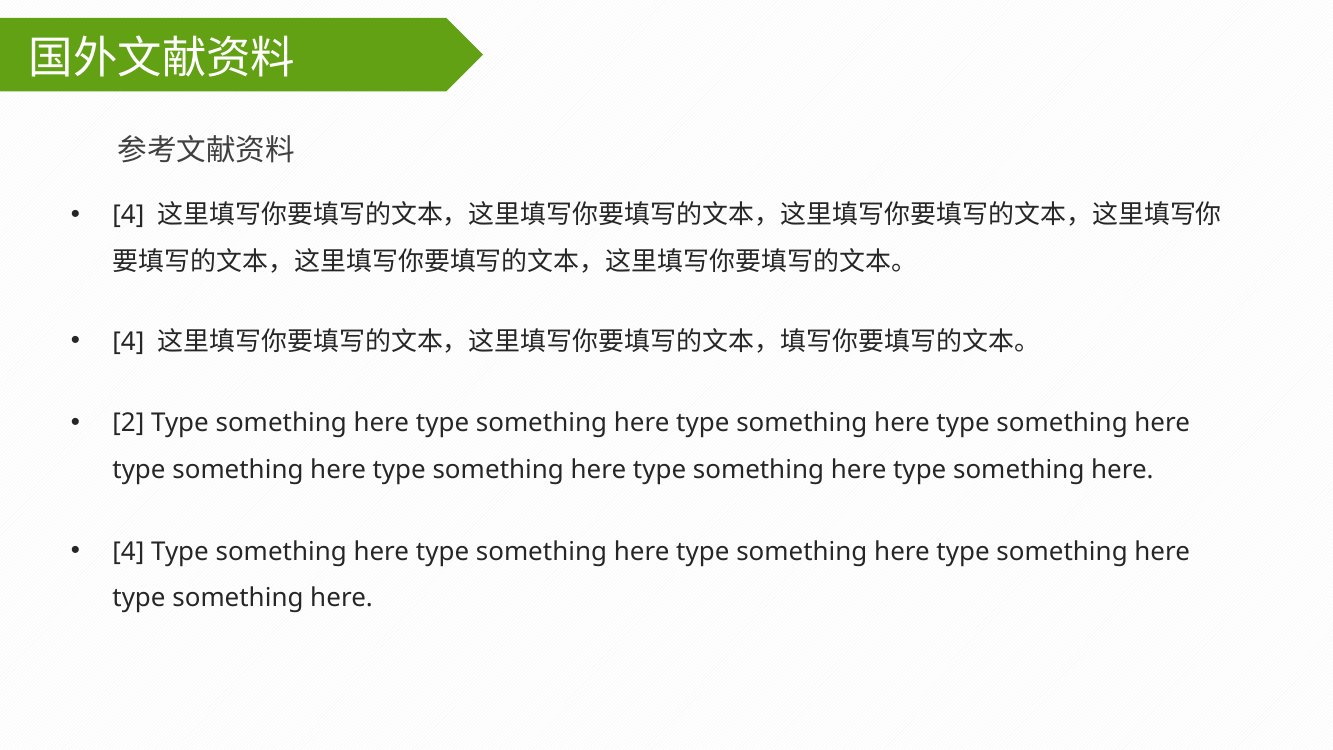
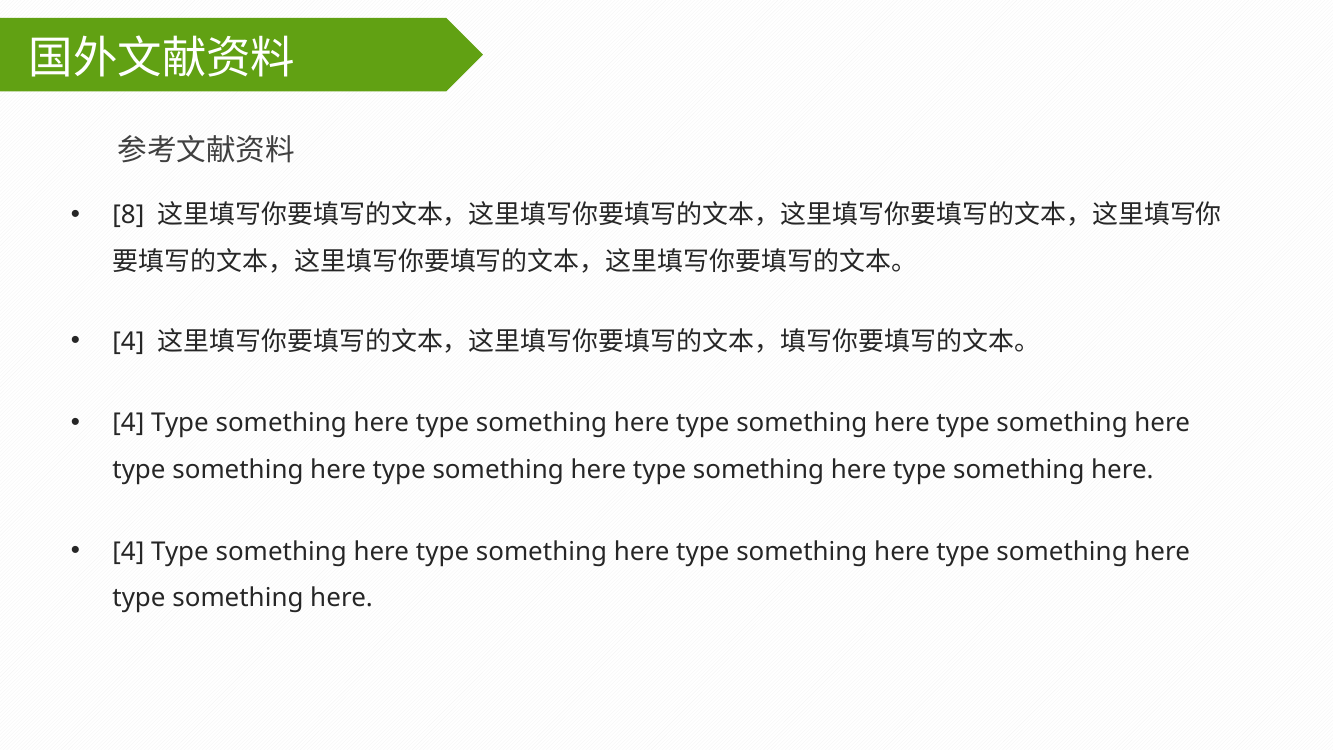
4: 4 -> 8 (128, 215)
2: 2 -> 4 (128, 423)
